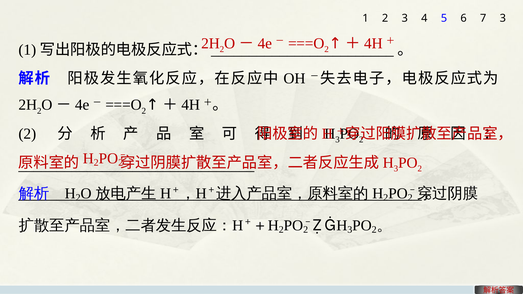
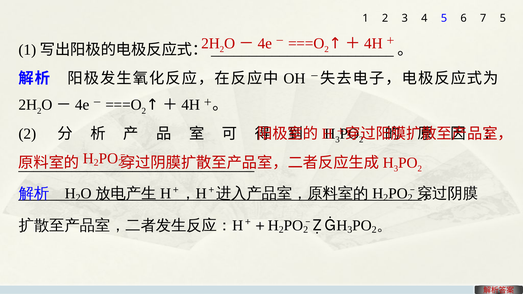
7 3: 3 -> 5 (503, 18)
